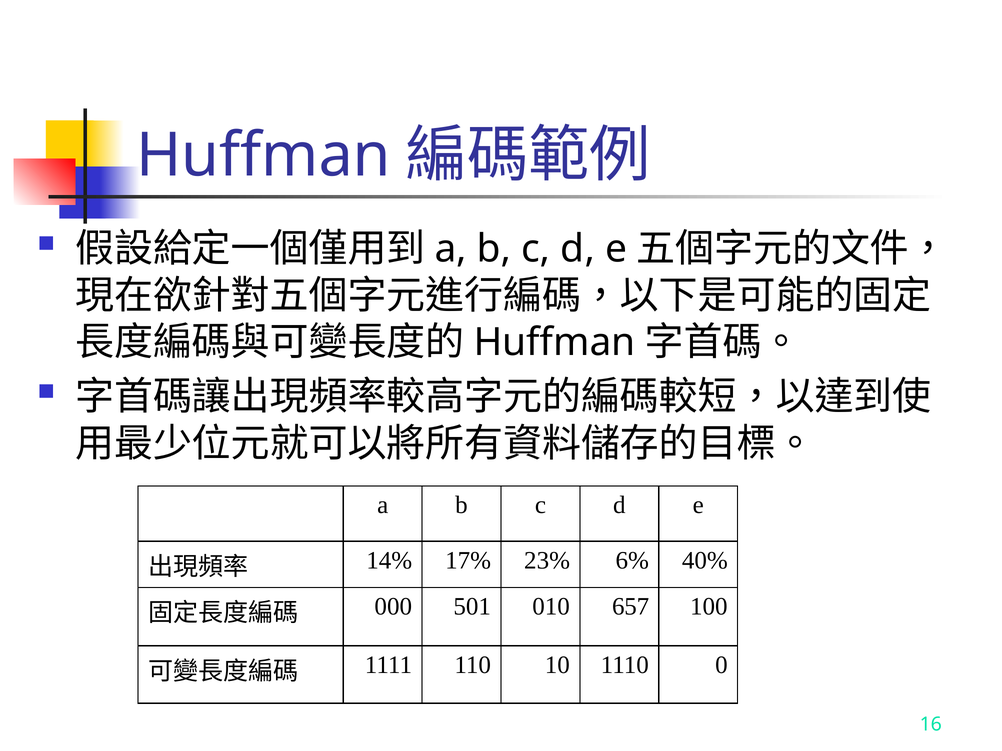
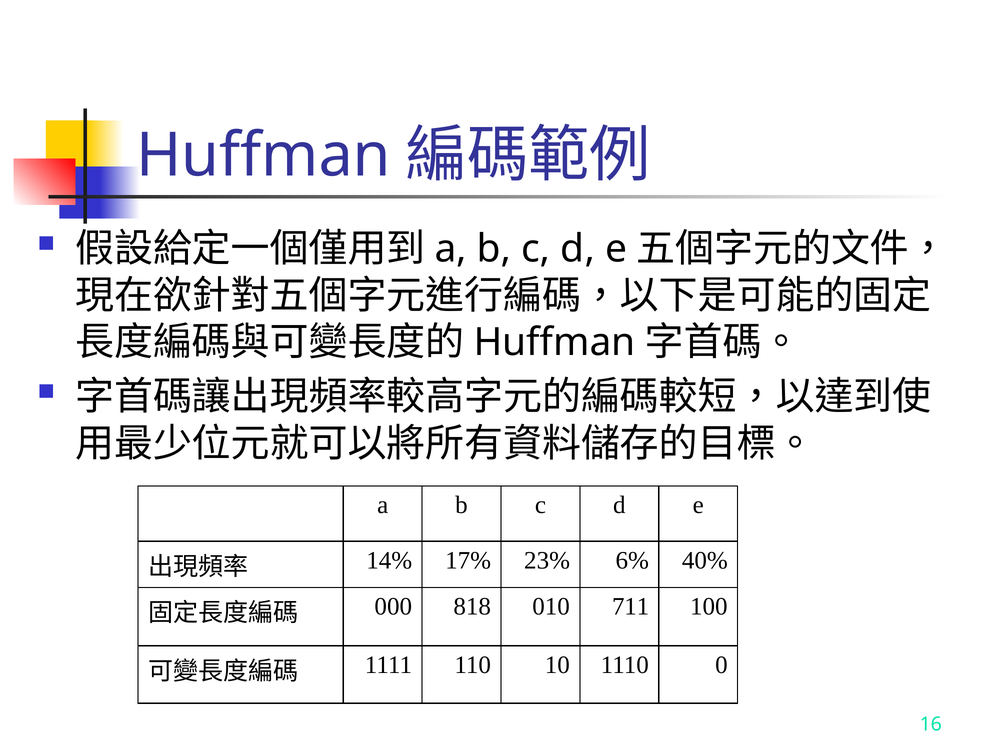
501: 501 -> 818 (472, 607)
657: 657 -> 711 (631, 607)
